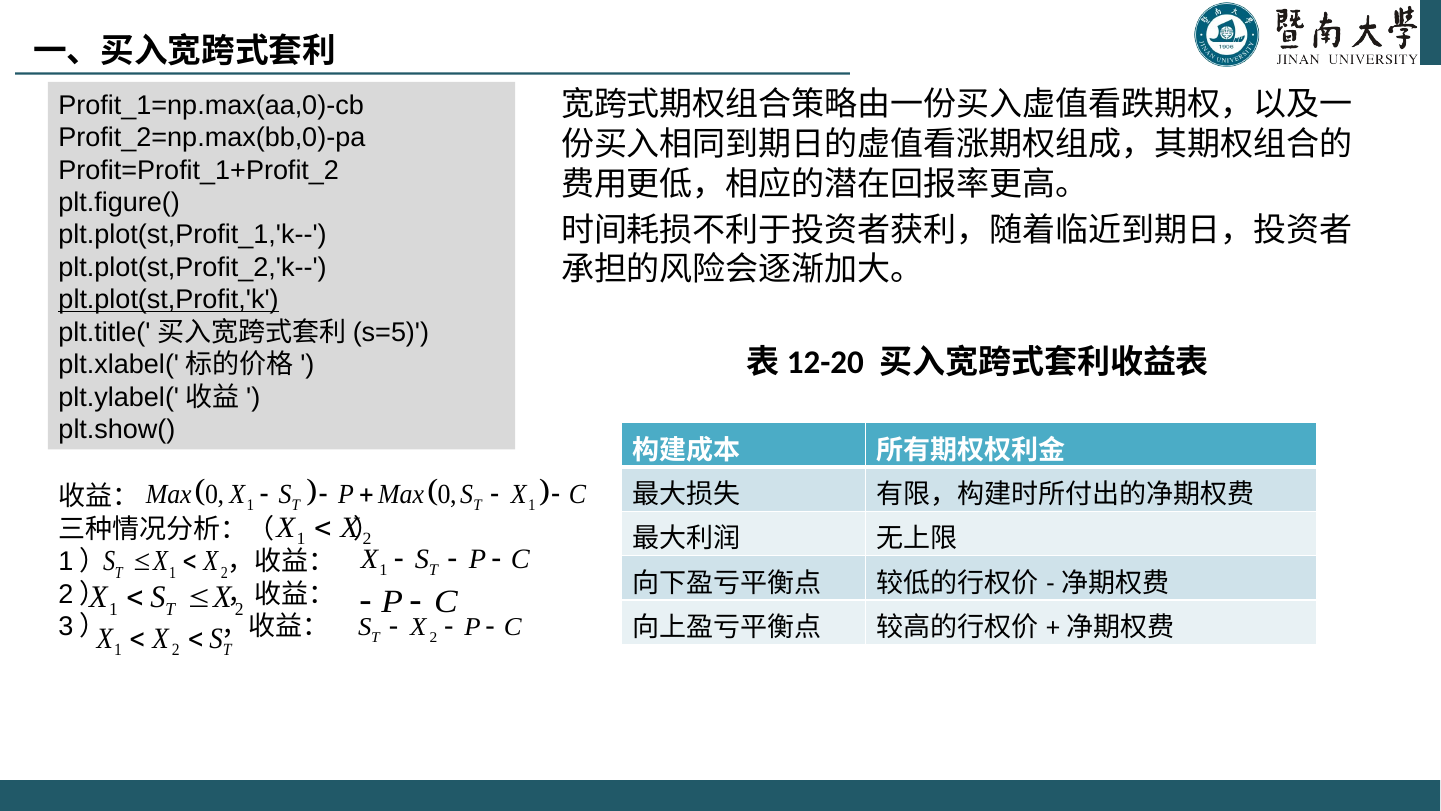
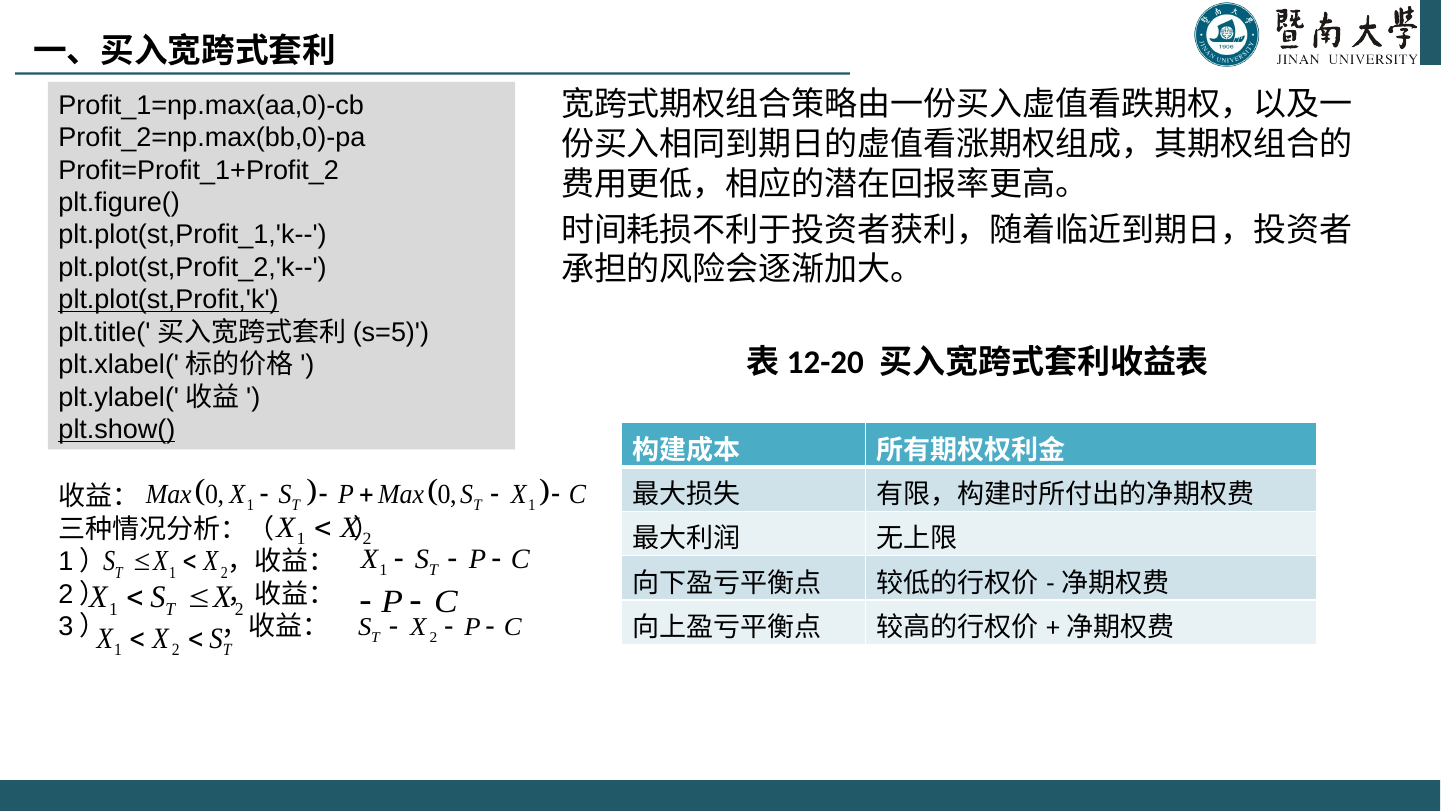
plt.show( underline: none -> present (117, 430)
